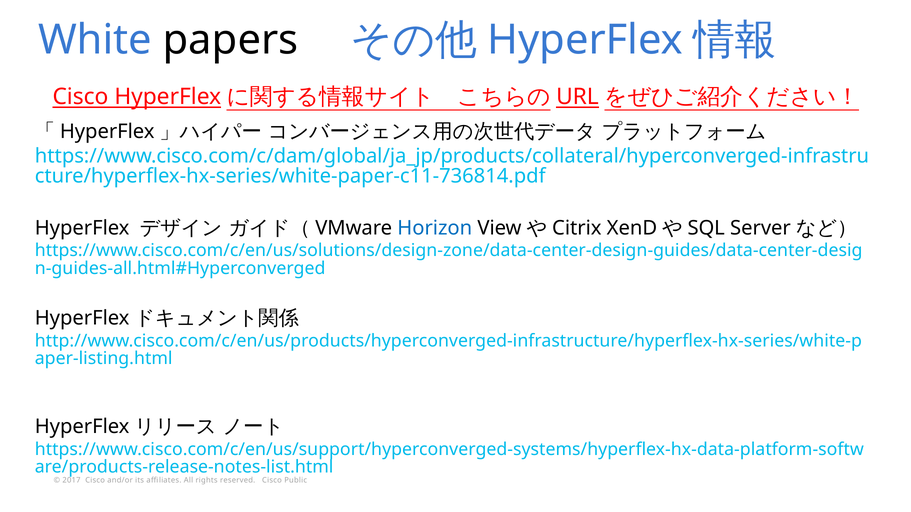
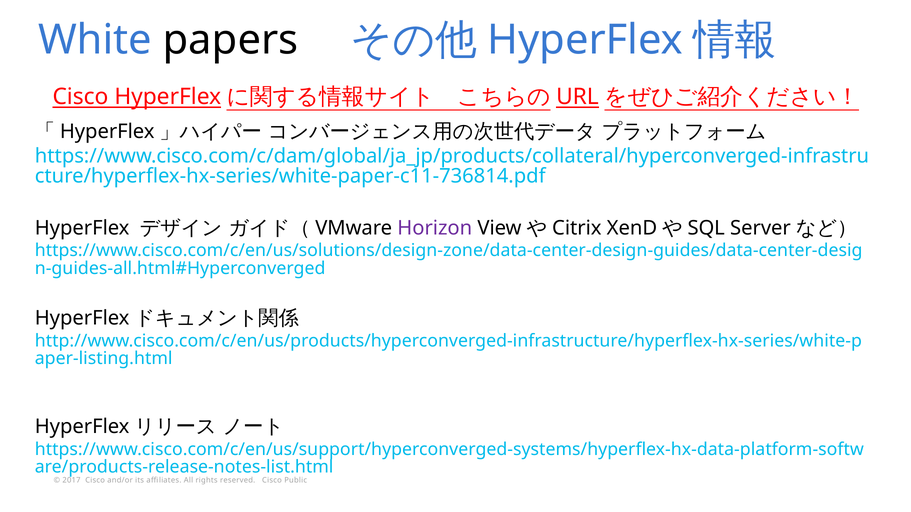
Horizon colour: blue -> purple (435, 228)
